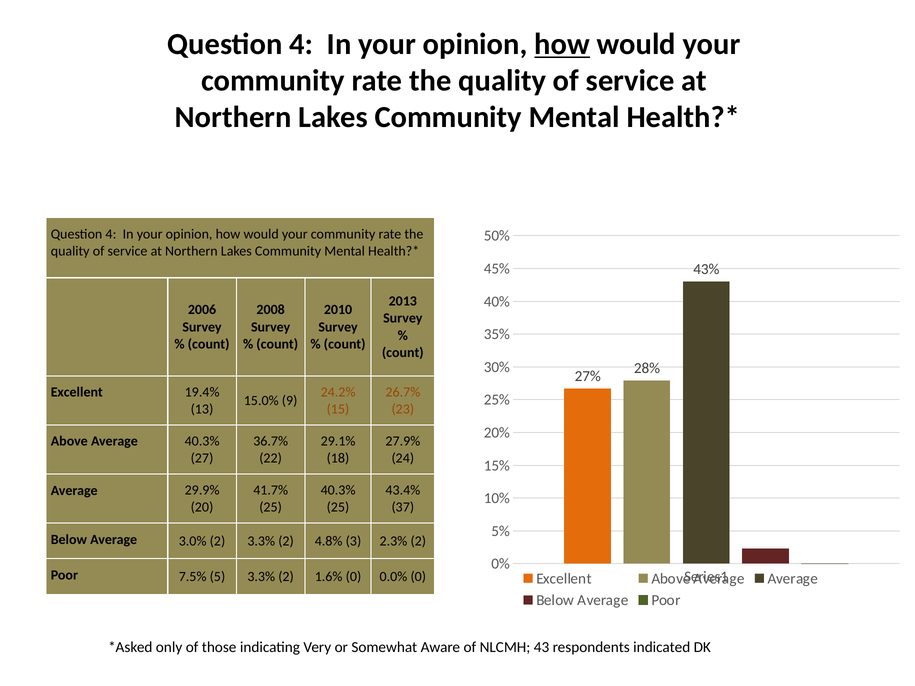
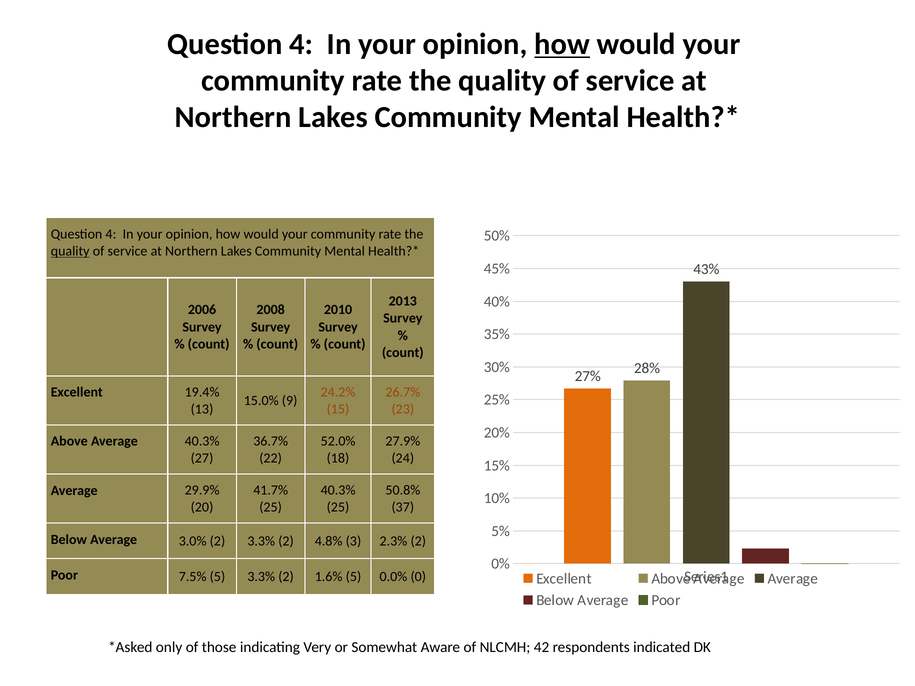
quality underline: none -> present (70, 251)
29.1%: 29.1% -> 52.0% (338, 441)
43.4%: 43.4% -> 50.8% (403, 490)
1.6% 0: 0 -> 5 (353, 577)
43: 43 -> 42 (542, 648)
